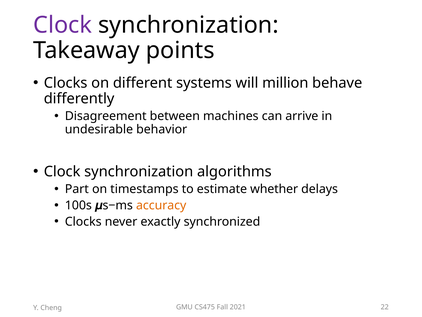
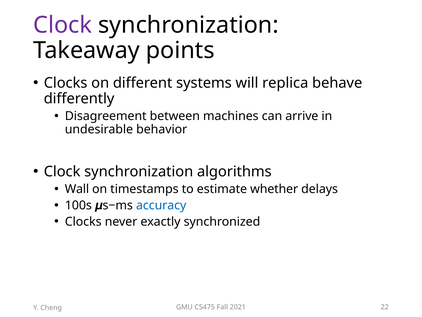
million: million -> replica (285, 83)
Part: Part -> Wall (77, 189)
accuracy colour: orange -> blue (161, 205)
